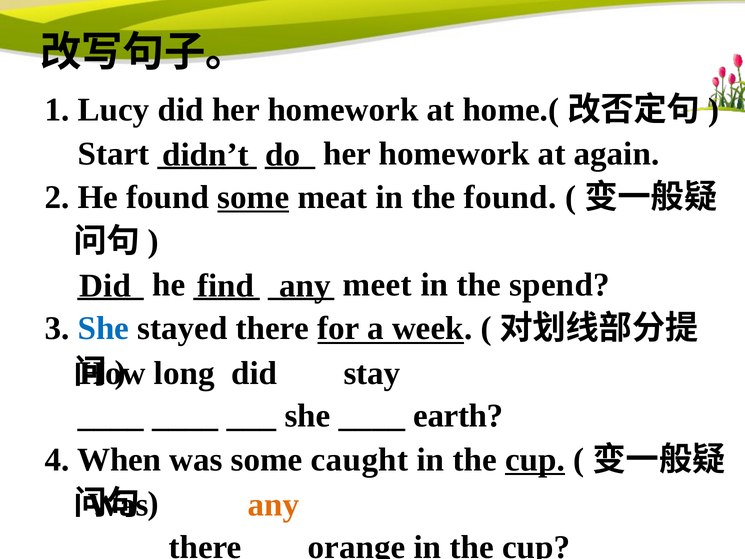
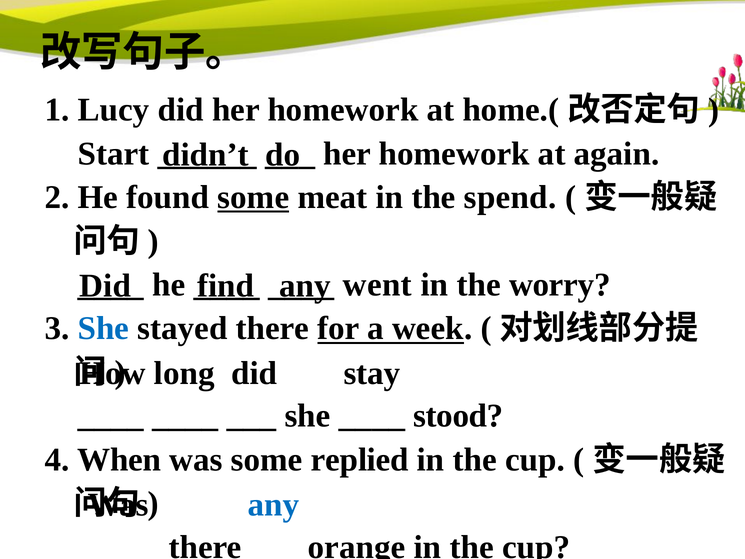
the found: found -> spend (510, 197)
meet: meet -> went (377, 285)
spend: spend -> worry (560, 285)
earth: earth -> stood (458, 416)
caught: caught -> replied (360, 459)
cup underline: present -> none (535, 459)
any colour: orange -> blue (274, 504)
